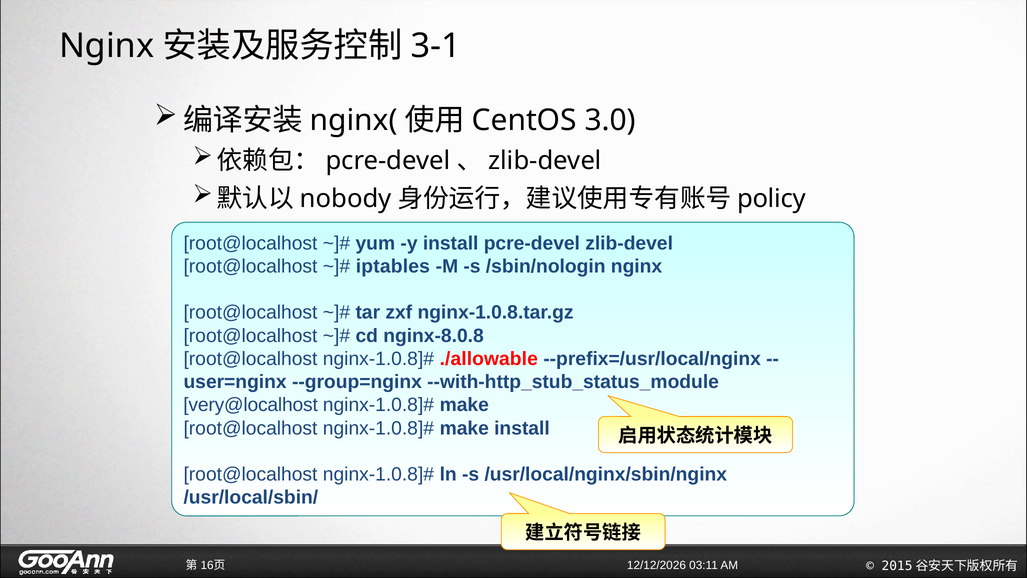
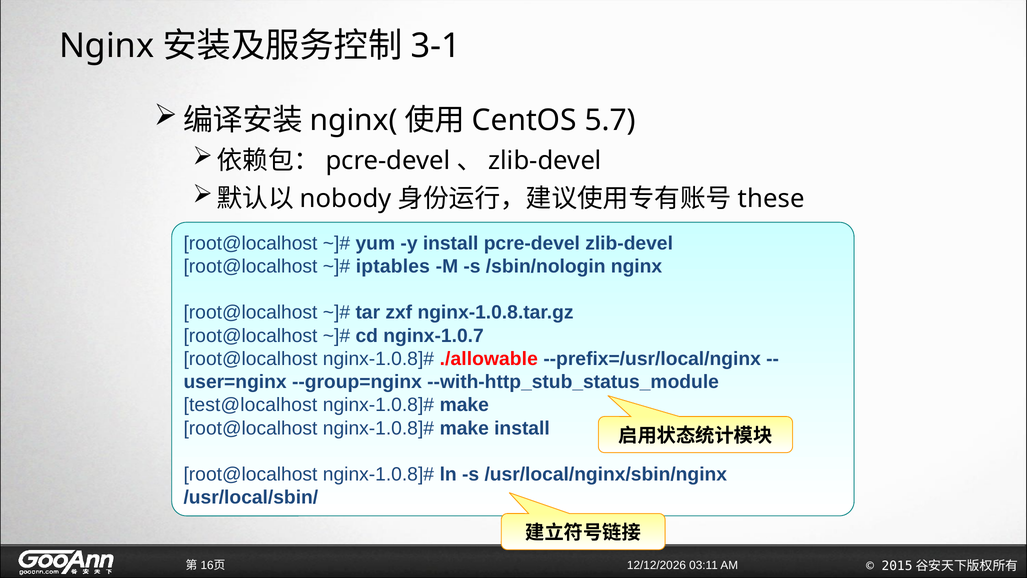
3.0: 3.0 -> 5.7 (610, 120)
policy: policy -> these (771, 199)
nginx-8.0.8: nginx-8.0.8 -> nginx-1.0.7 (434, 336)
very@localhost: very@localhost -> test@localhost (250, 405)
